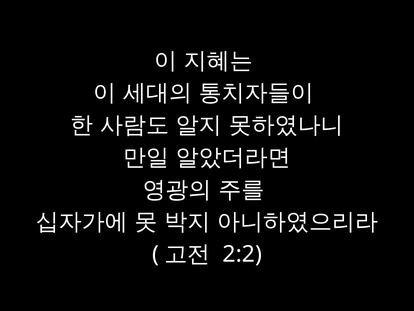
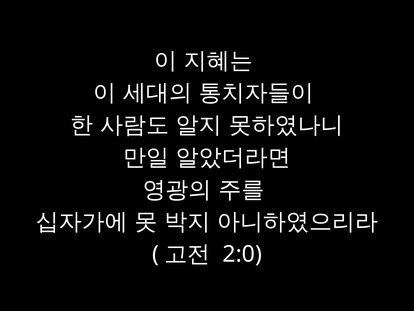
2:2: 2:2 -> 2:0 (242, 254)
